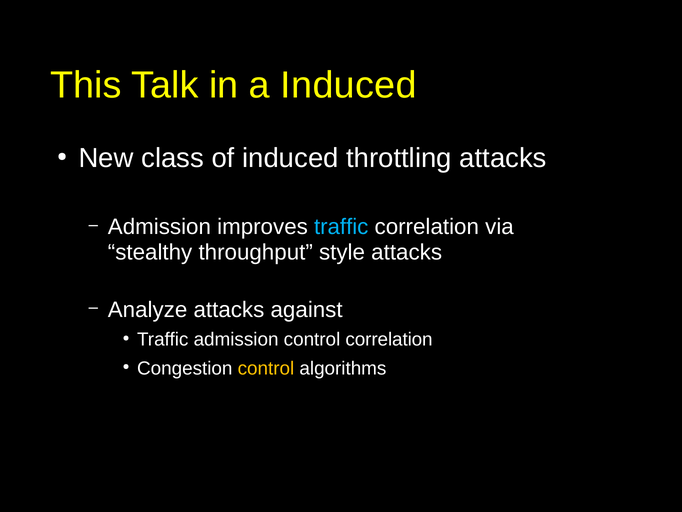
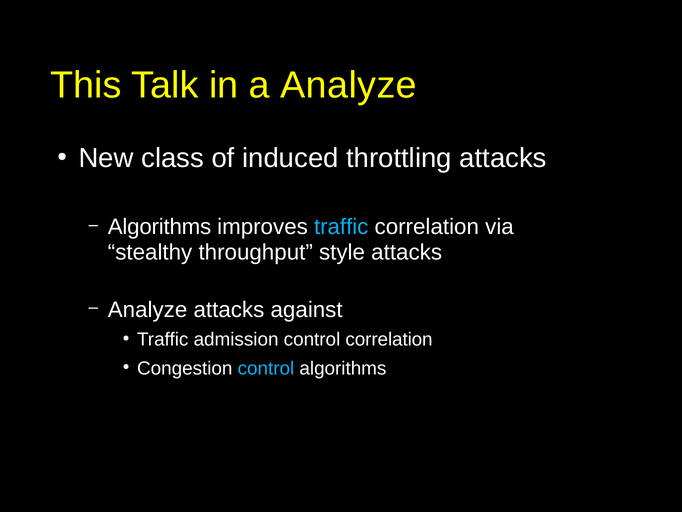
a Induced: Induced -> Analyze (349, 85)
Admission: Admission -> Algorithms (160, 227)
control colour: yellow -> light blue (266, 368)
